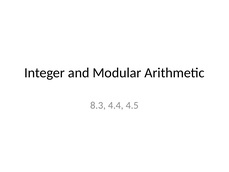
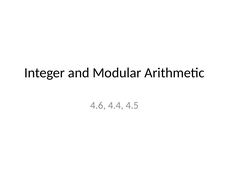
8.3: 8.3 -> 4.6 (98, 105)
